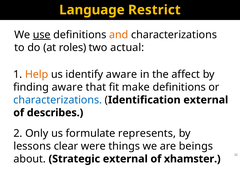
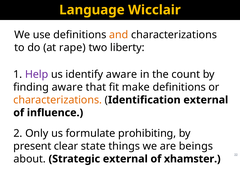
Restrict: Restrict -> Wicclair (154, 10)
use underline: present -> none (42, 35)
roles: roles -> rape (72, 48)
actual: actual -> liberty (127, 48)
Help colour: orange -> purple (37, 74)
affect: affect -> count (186, 74)
characterizations colour: blue -> orange (58, 100)
describes: describes -> influence (55, 113)
represents: represents -> prohibiting (147, 133)
lessons: lessons -> present (32, 146)
were: were -> state (93, 146)
